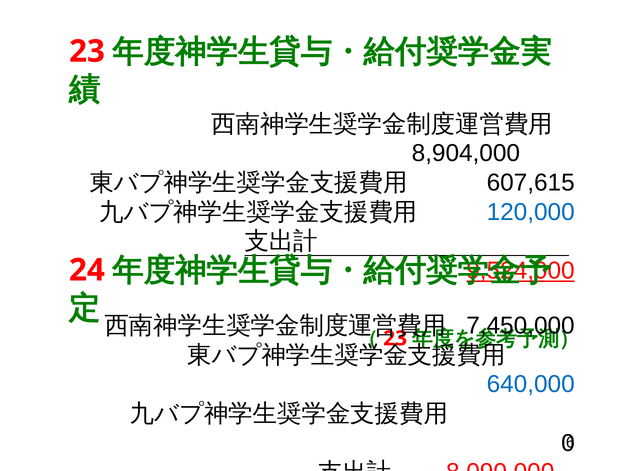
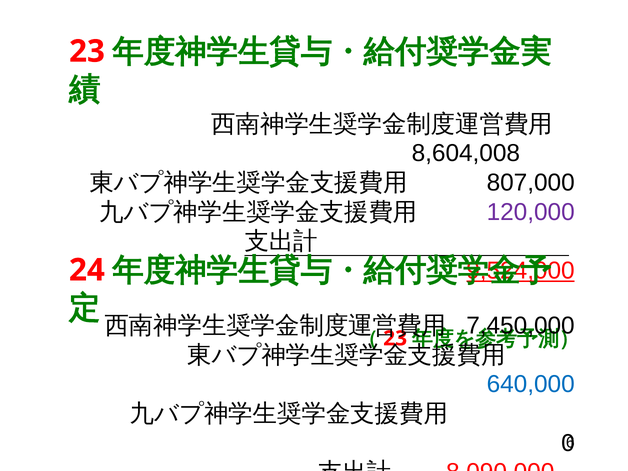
8,904,000: 8,904,000 -> 8,604,008 (466, 153)
607,615: 607,615 -> 807,000 (531, 183)
120,000 colour: blue -> purple (531, 212)
